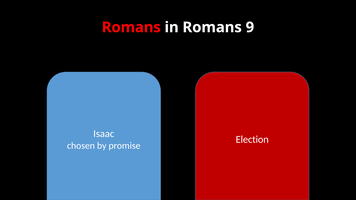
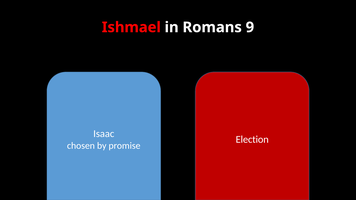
Romans: Romans -> Ishmael (131, 27)
